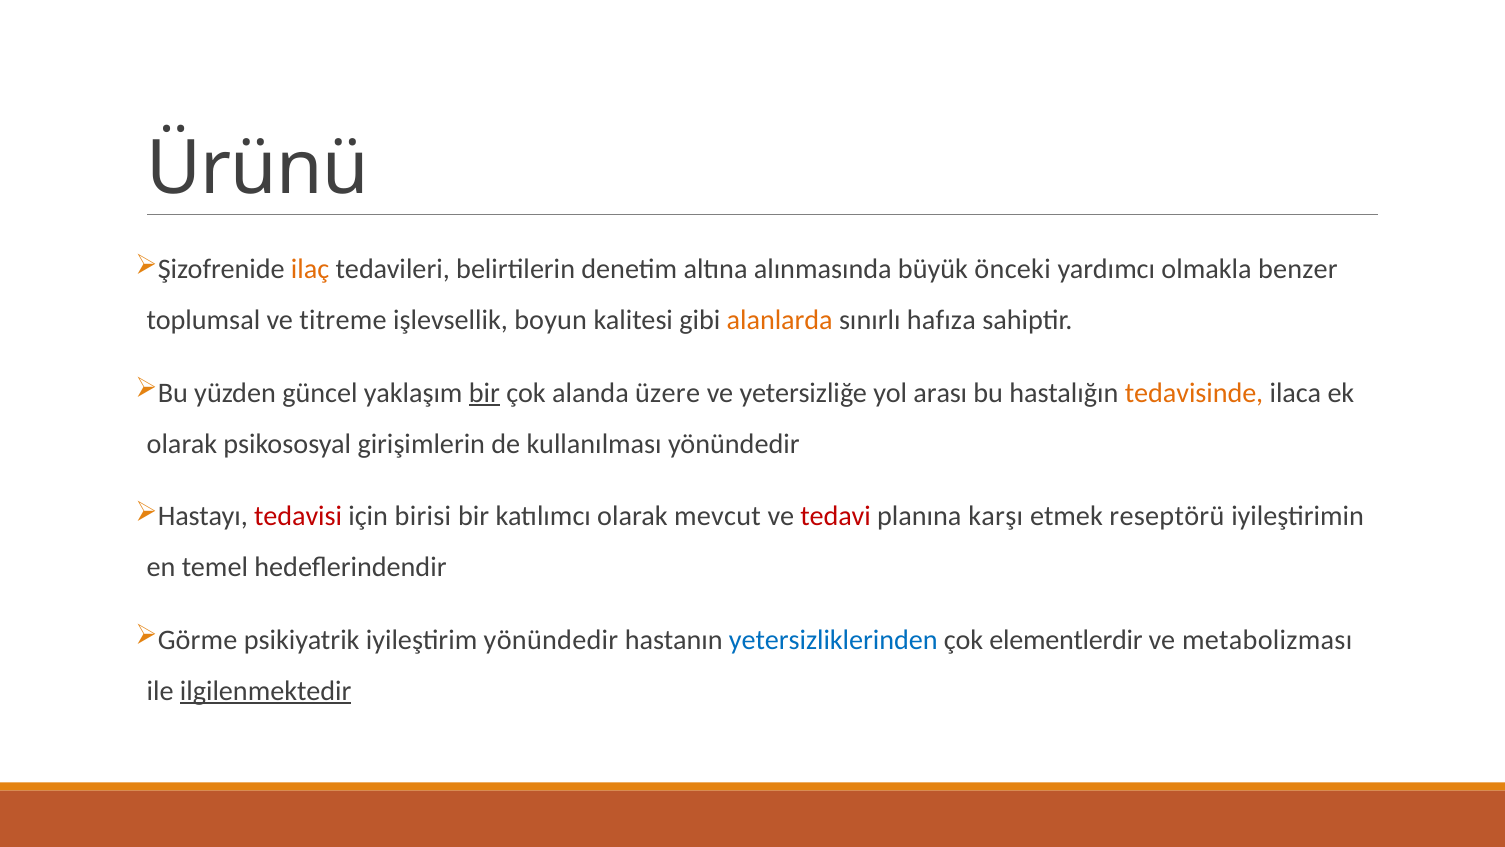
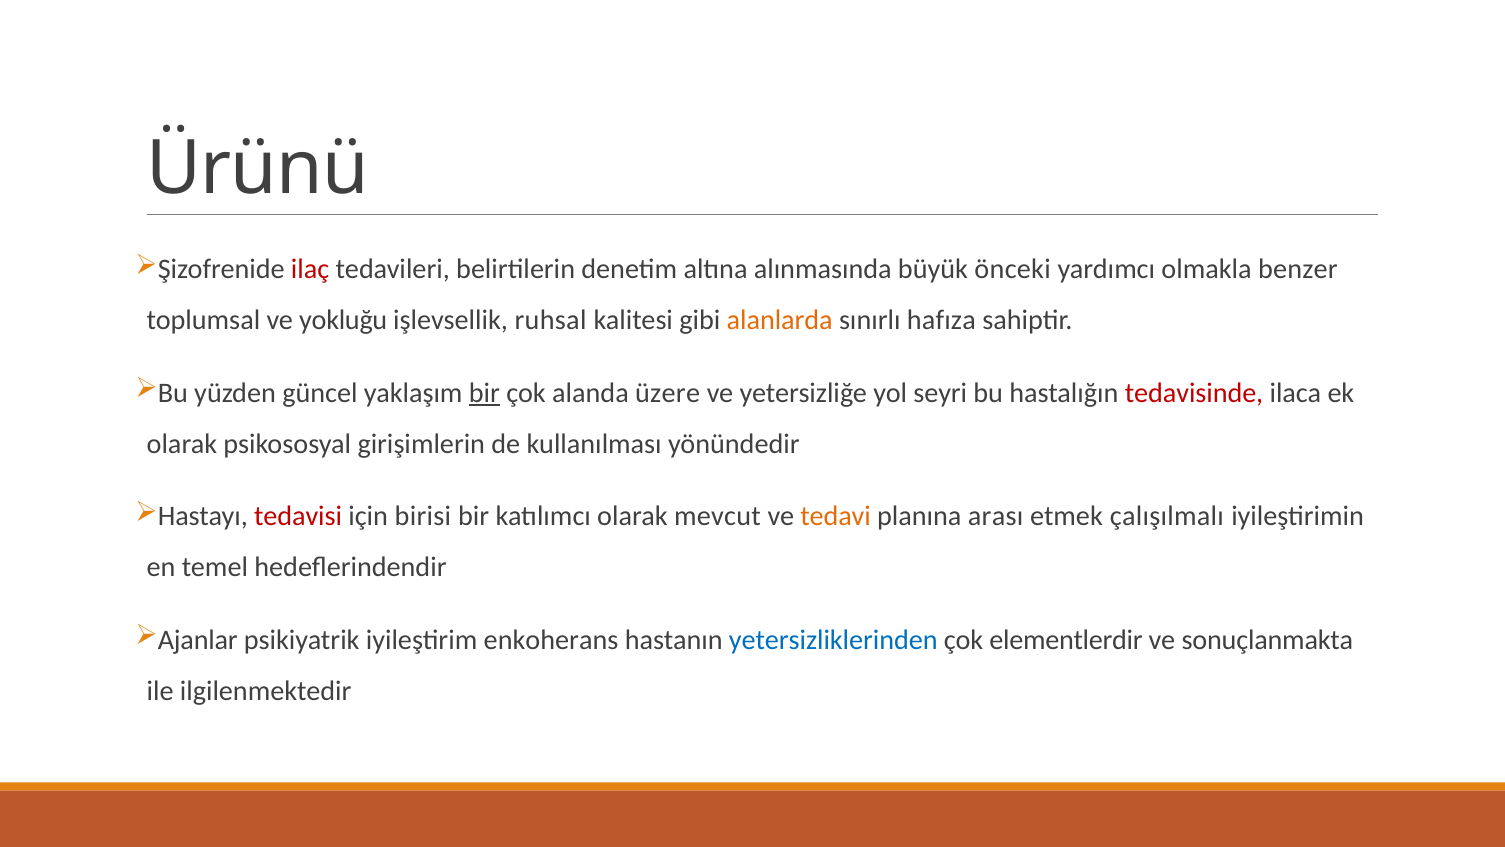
ilaç colour: orange -> red (310, 269)
titreme: titreme -> yokluğu (343, 320)
boyun: boyun -> ruhsal (551, 320)
arası: arası -> seyri (940, 393)
tedavisinde colour: orange -> red (1194, 393)
tedavi colour: red -> orange (836, 516)
karşı: karşı -> arası (996, 516)
reseptörü: reseptörü -> çalışılmalı (1167, 516)
Görme: Görme -> Ajanlar (198, 640)
iyileştirim yönündedir: yönündedir -> enkoherans (551, 640)
metabolizması: metabolizması -> sonuçlanmakta (1267, 640)
ilgilenmektedir underline: present -> none (266, 691)
